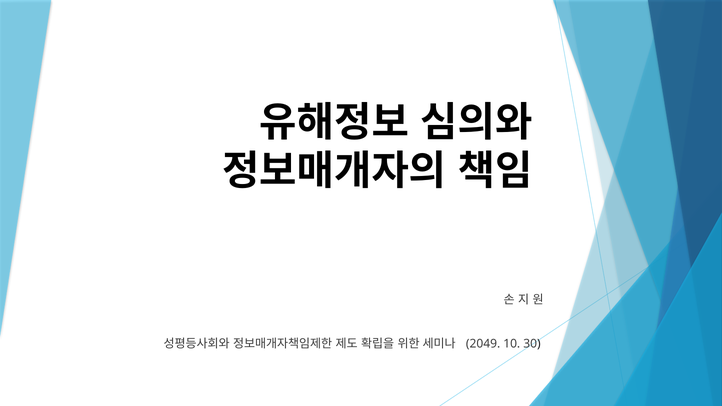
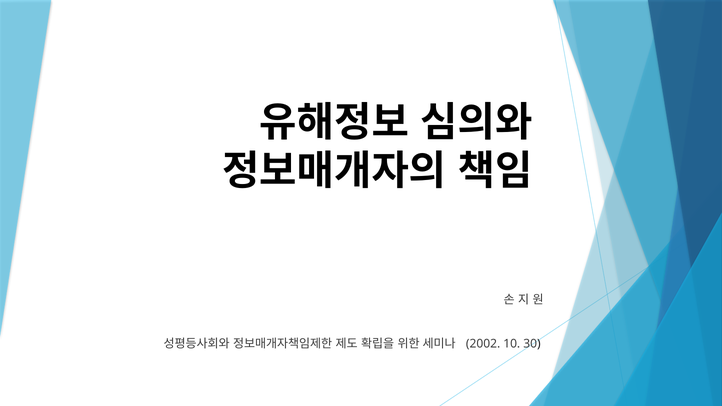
2049: 2049 -> 2002 (483, 344)
